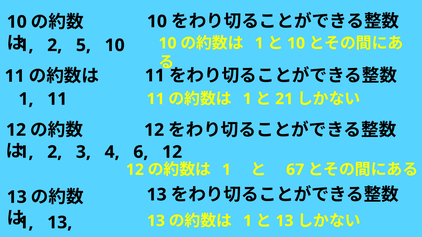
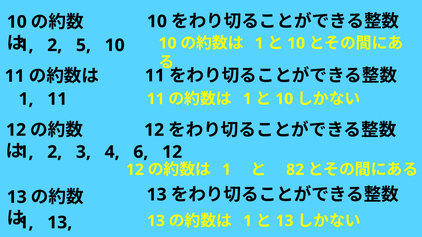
21: 21 -> 10 (284, 99)
67: 67 -> 82 (295, 170)
